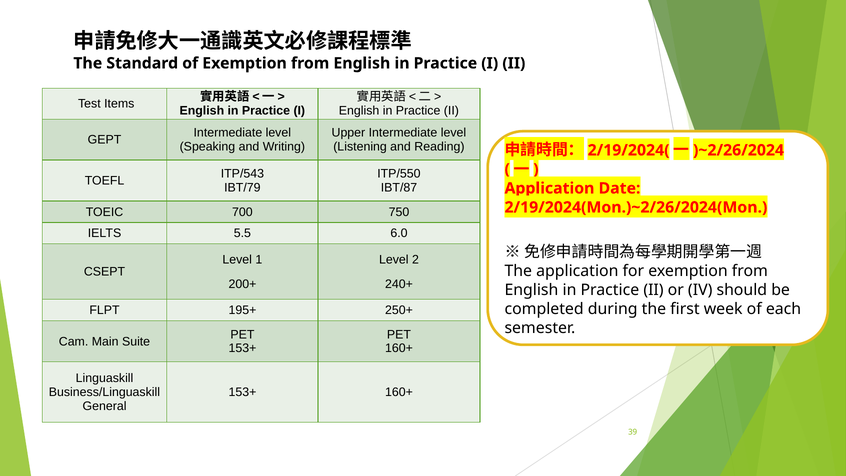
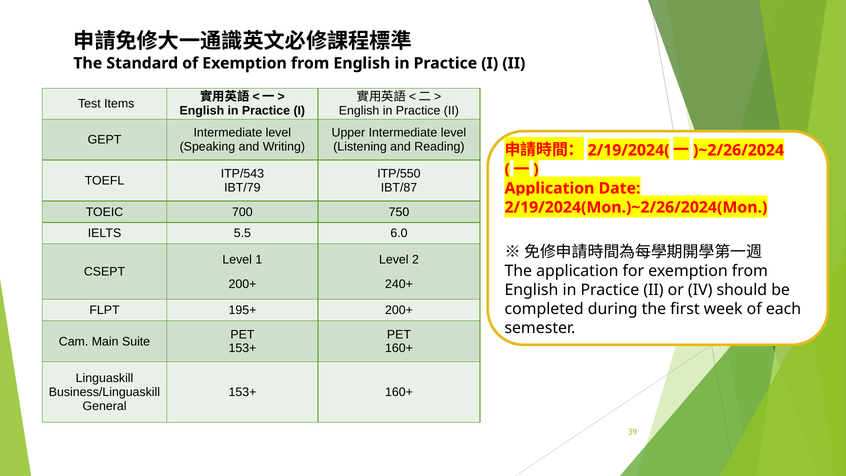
195+ 250+: 250+ -> 200+ (399, 310)
